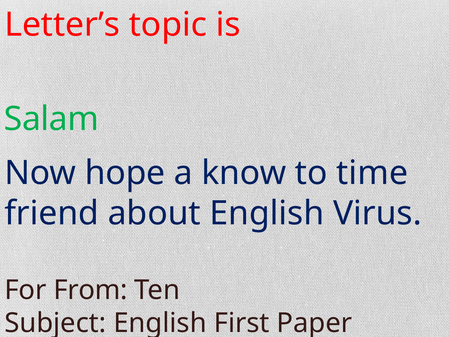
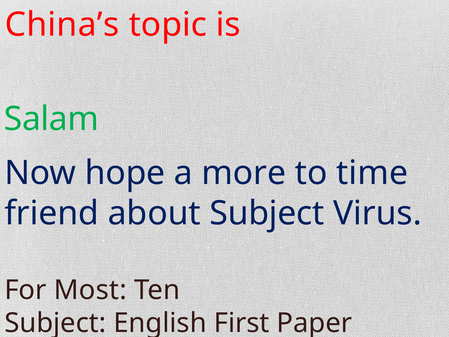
Letter’s: Letter’s -> China’s (62, 25)
know: know -> more (244, 173)
about English: English -> Subject (267, 213)
From: From -> Most (90, 290)
